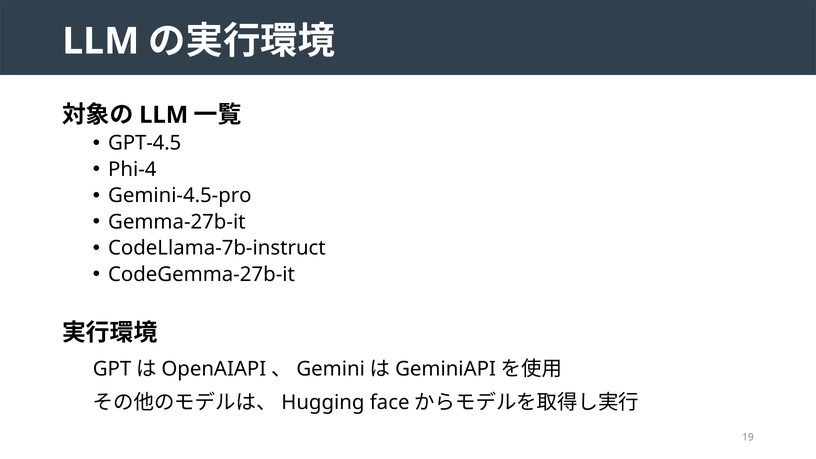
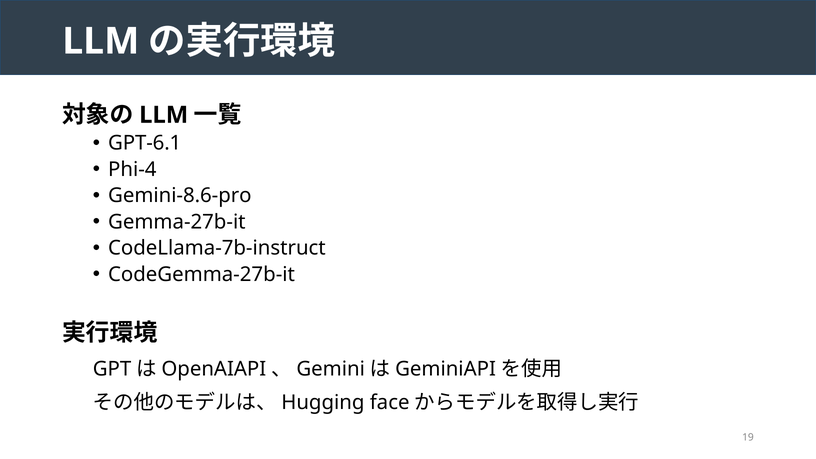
GPT-4.5: GPT-4.5 -> GPT-6.1 (145, 143)
Gemini-4.5-pro: Gemini-4.5-pro -> Gemini-8.6-pro (180, 196)
